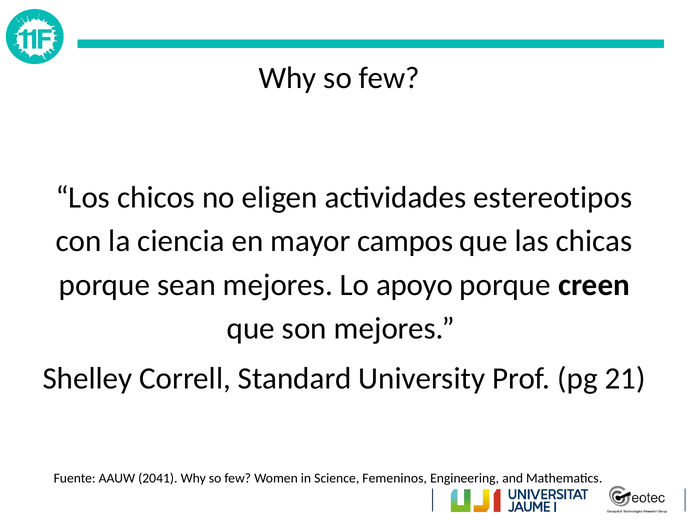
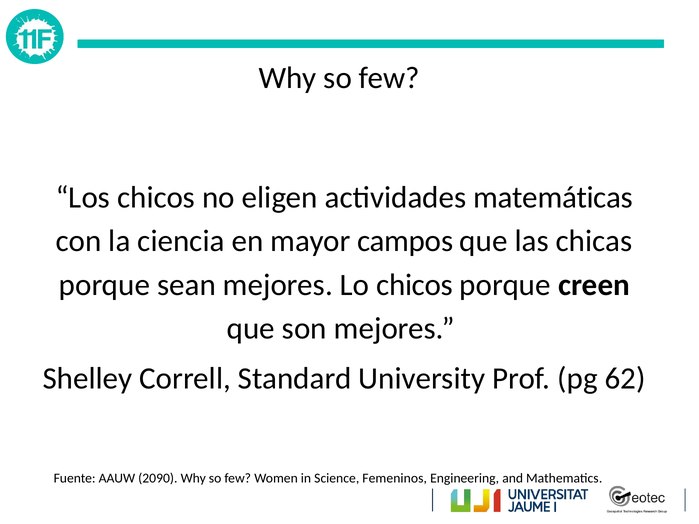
estereotipos: estereotipos -> matemáticas (553, 198)
Lo apoyo: apoyo -> chicos (415, 285)
21: 21 -> 62 (625, 379)
2041: 2041 -> 2090 (158, 478)
